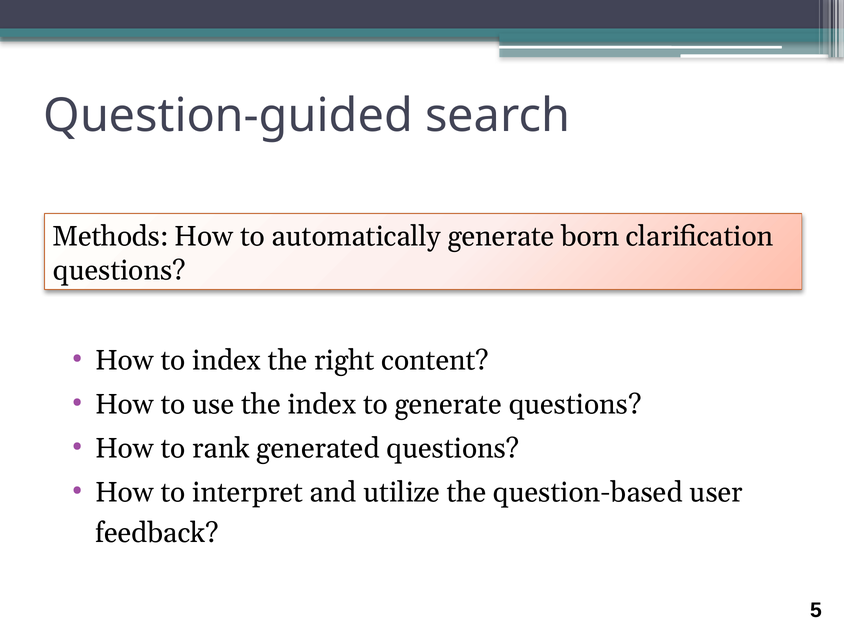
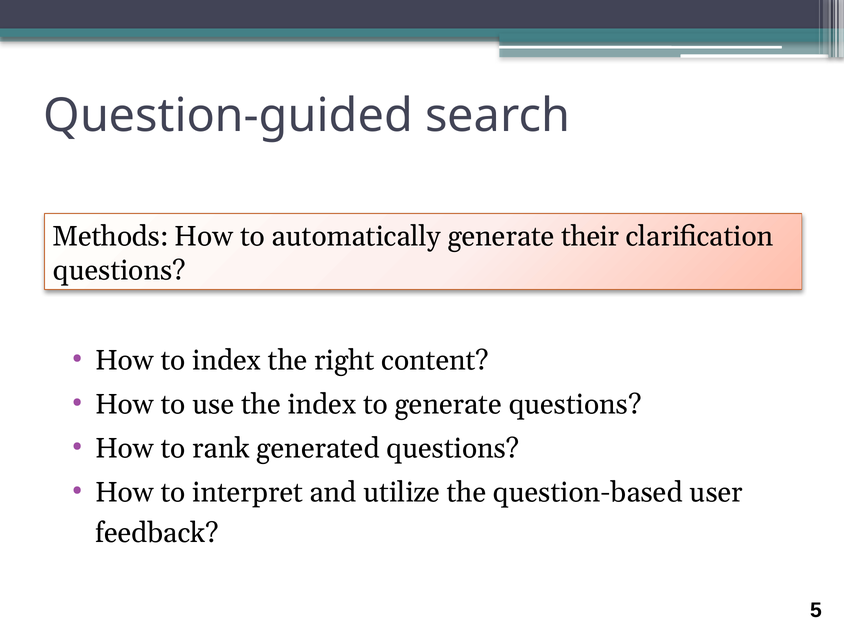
born: born -> their (590, 237)
